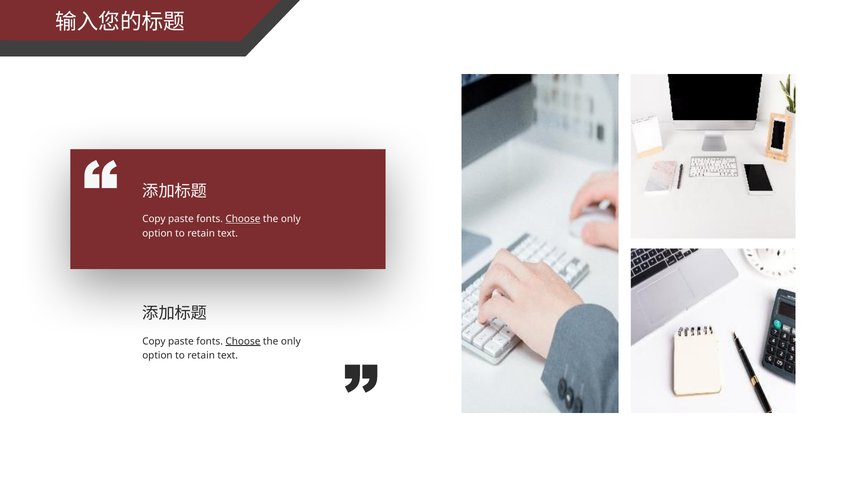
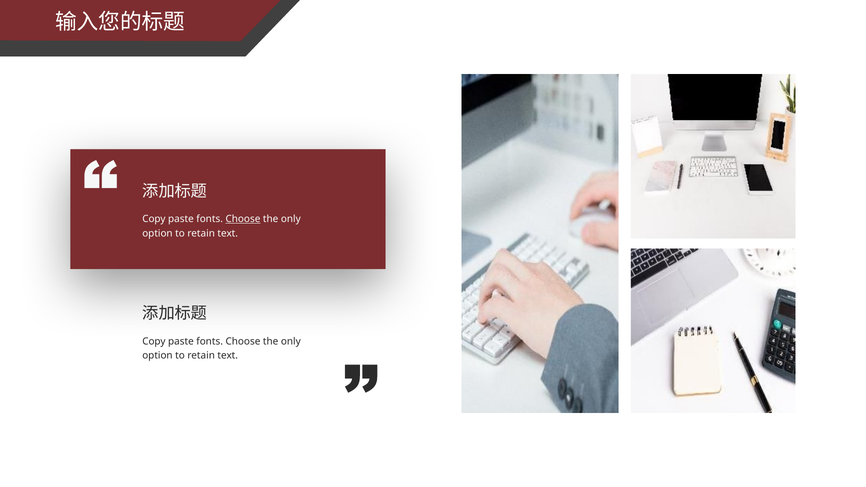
Choose underline: present -> none (243, 341)
